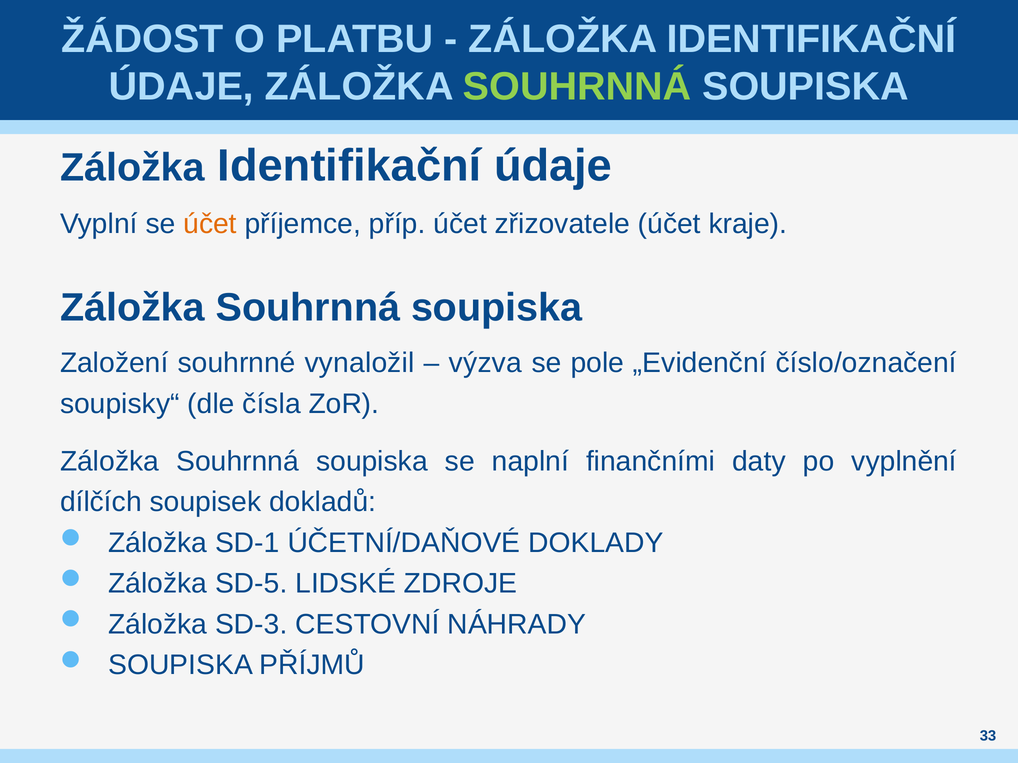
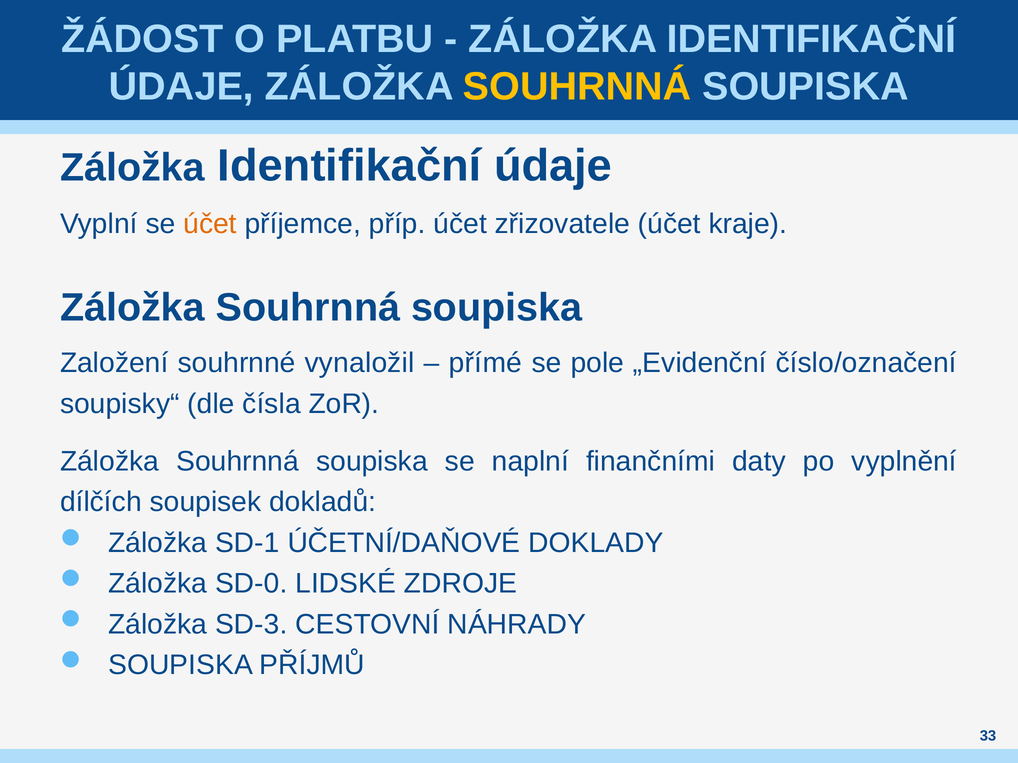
SOUHRNNÁ colour: light green -> yellow (577, 87)
výzva: výzva -> přímé (485, 363)
SD-5: SD-5 -> SD-0 (251, 584)
